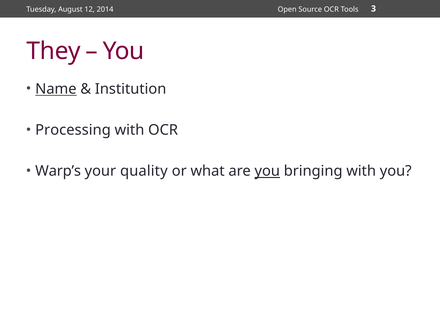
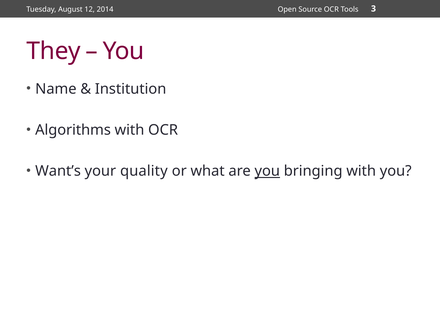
Name underline: present -> none (56, 89)
Processing: Processing -> Algorithms (73, 130)
Warp’s: Warp’s -> Want’s (58, 171)
